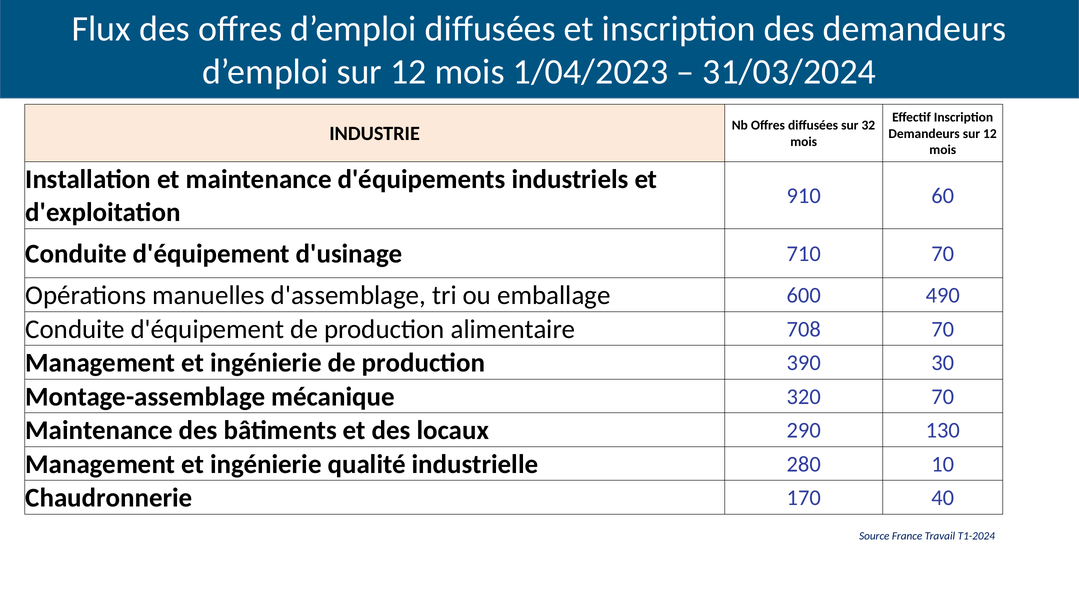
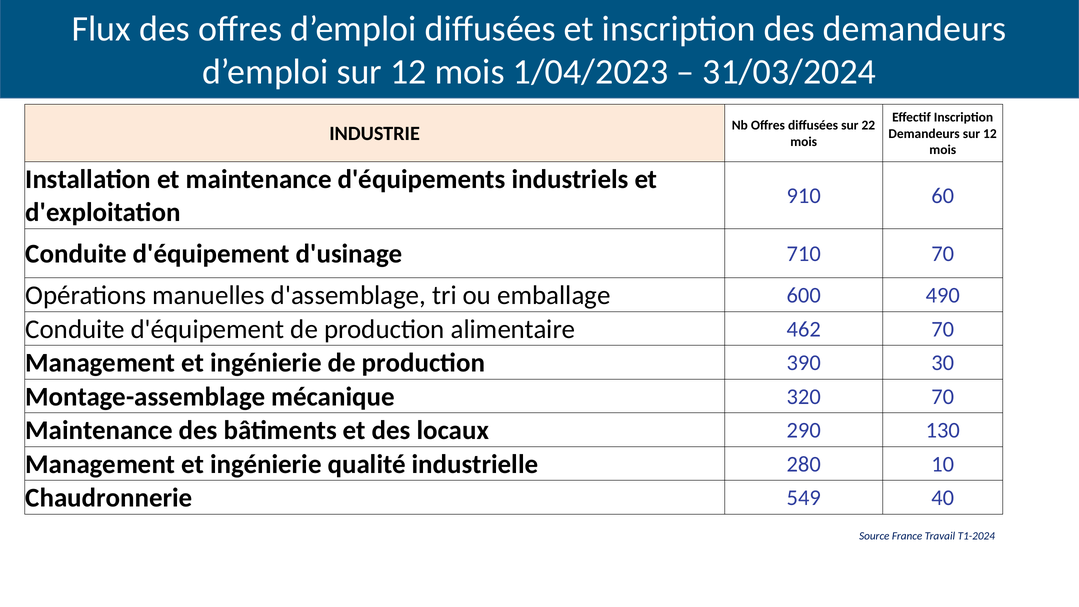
32: 32 -> 22 (868, 125)
708: 708 -> 462 (804, 329)
170: 170 -> 549 (804, 498)
